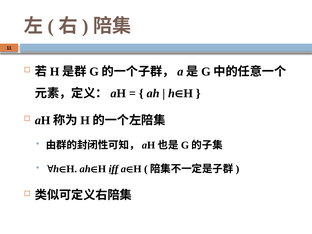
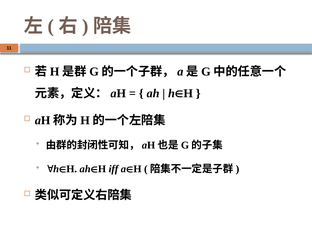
iff underline: present -> none (113, 169)
